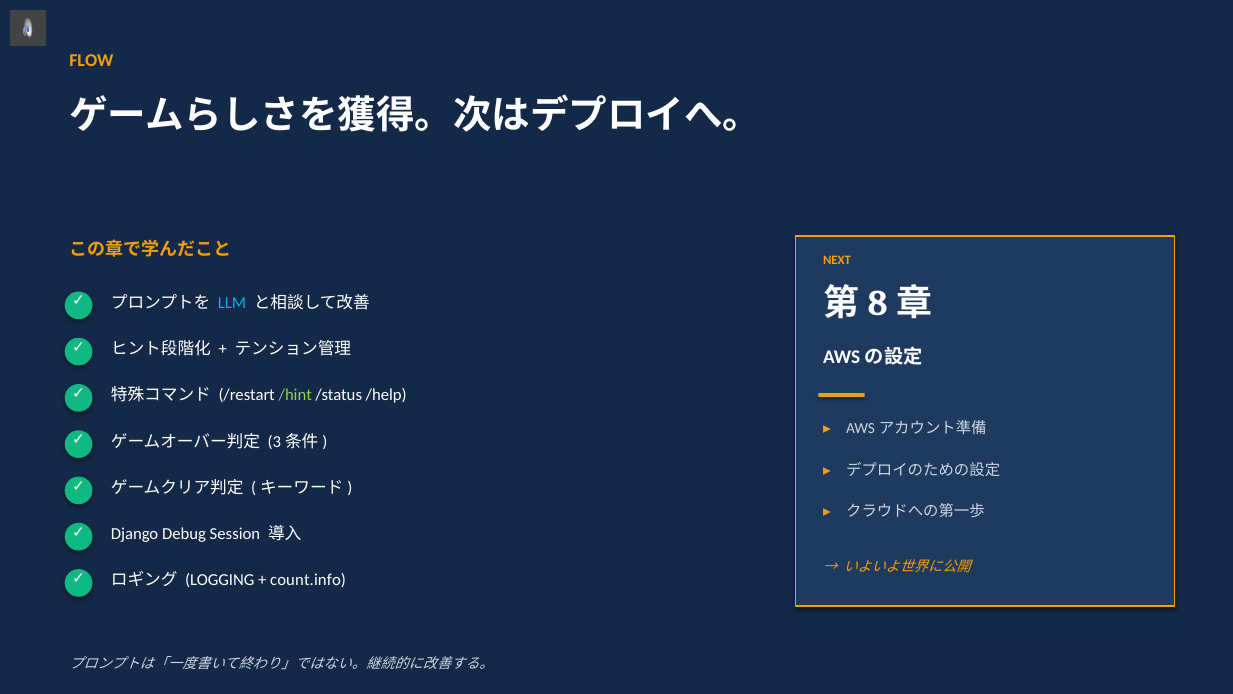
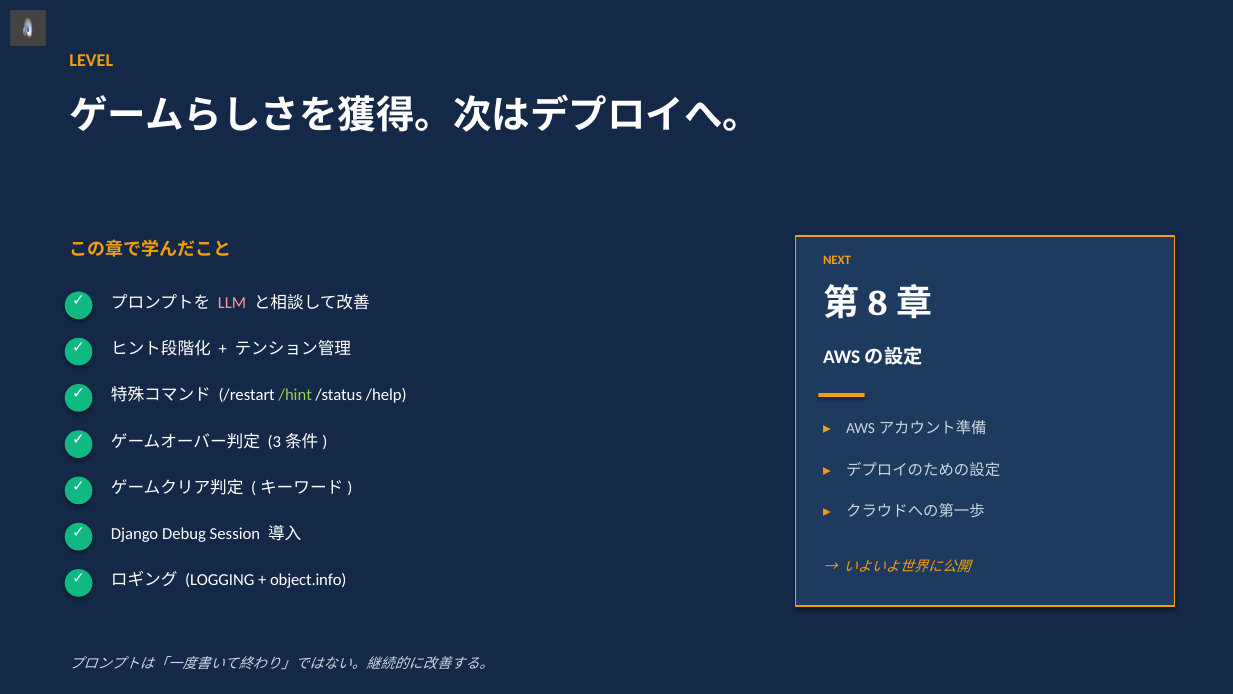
FLOW: FLOW -> LEVEL (91, 60)
LLM colour: light blue -> pink (232, 302)
count.info: count.info -> object.info (308, 580)
